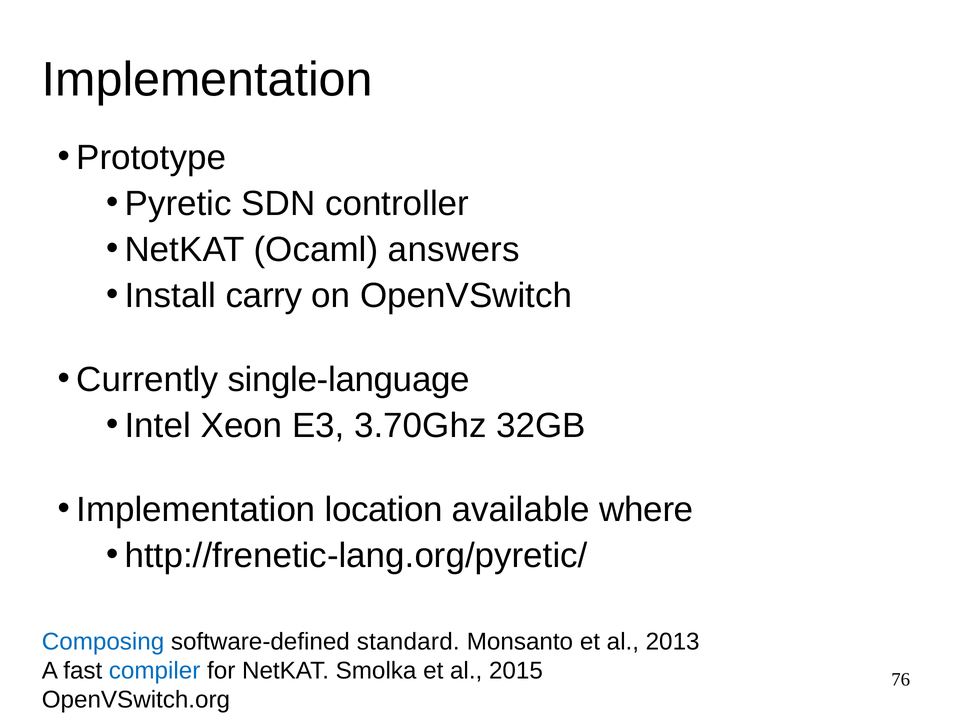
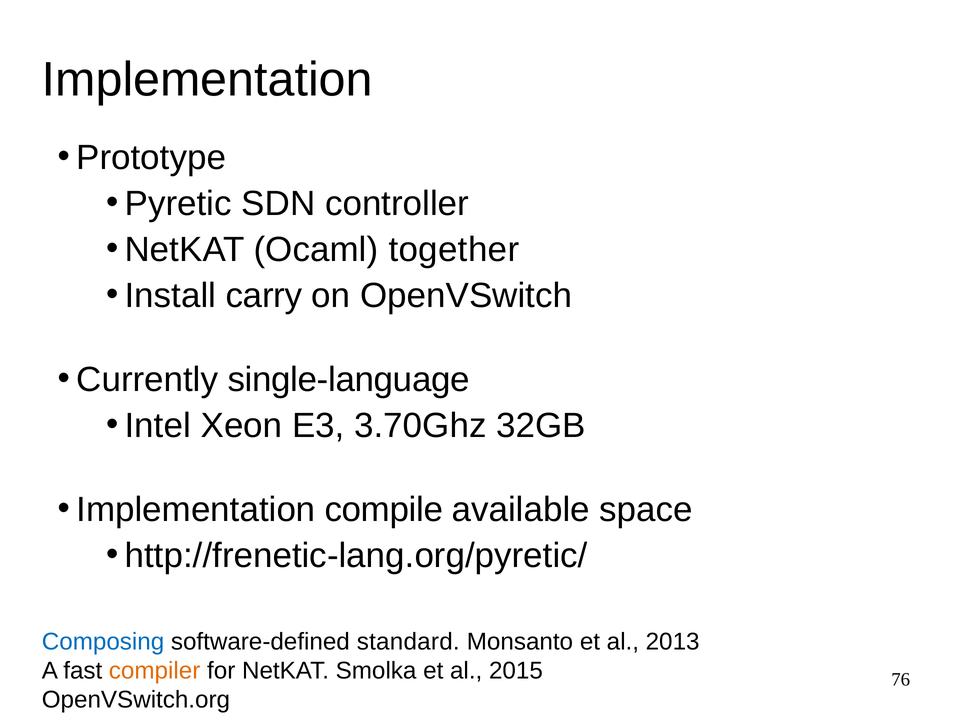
answers: answers -> together (454, 250)
location: location -> compile (384, 510)
where: where -> space (646, 510)
compiler colour: blue -> orange (155, 670)
